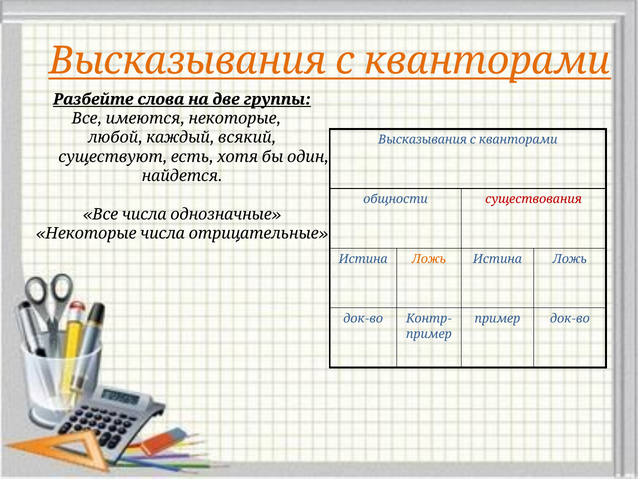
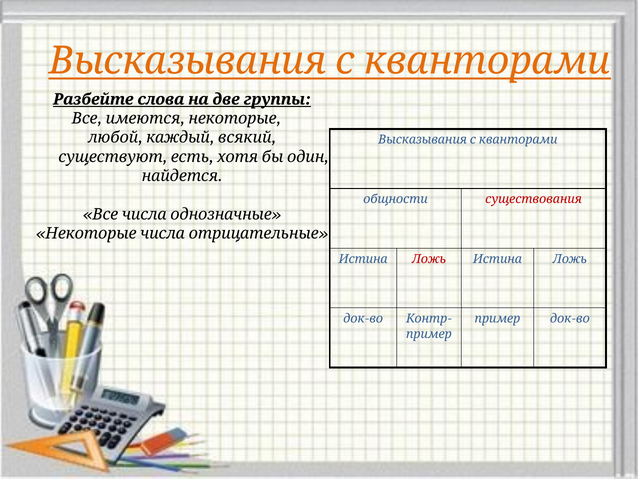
Ложь colour: orange -> red (429, 259)
